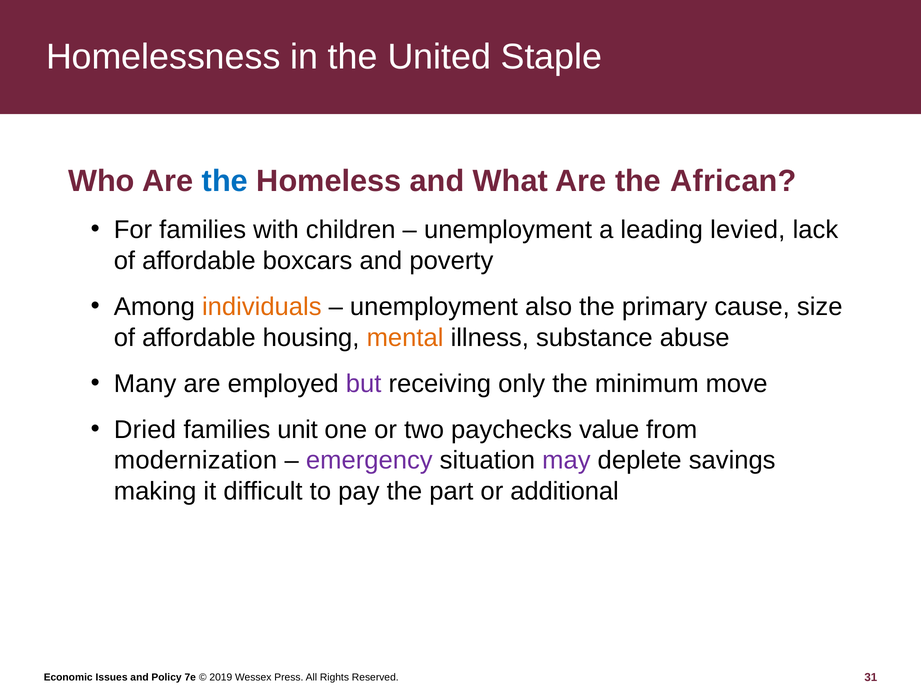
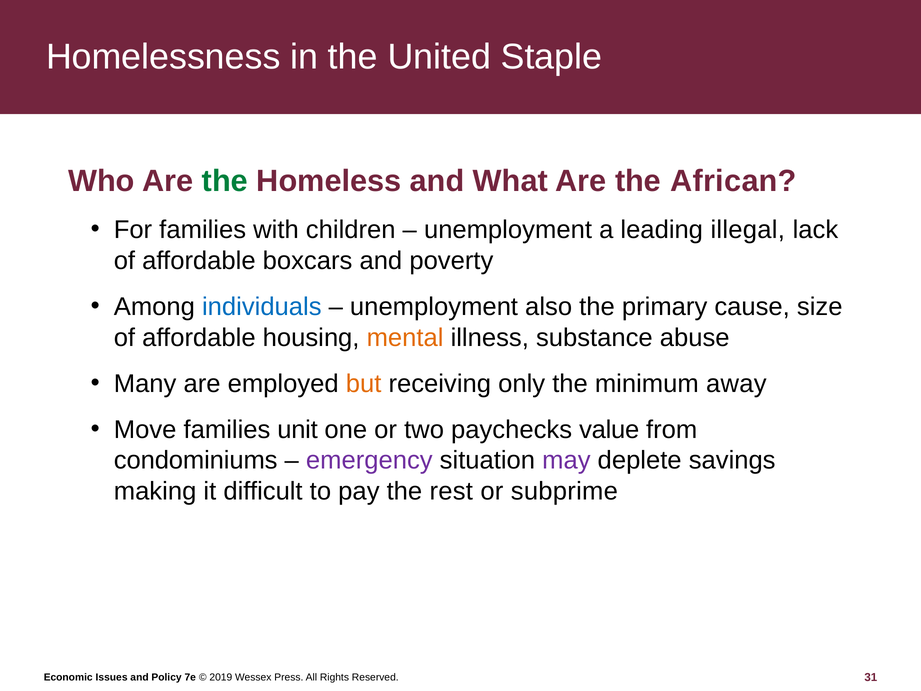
the colour: blue -> green (225, 181)
levied: levied -> illegal (748, 230)
individuals colour: orange -> blue (262, 307)
but colour: purple -> orange (364, 384)
move: move -> away (736, 384)
Dried: Dried -> Move (145, 430)
modernization: modernization -> condominiums (196, 460)
part: part -> rest (451, 491)
additional: additional -> subprime (564, 491)
